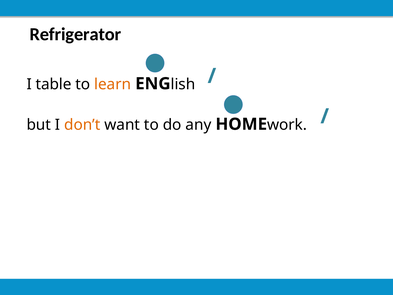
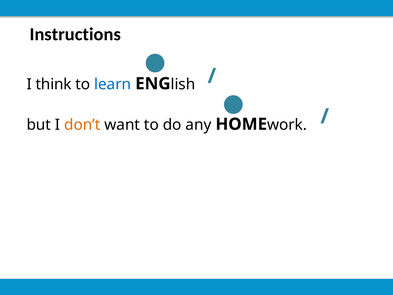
Refrigerator: Refrigerator -> Instructions (75, 34)
table: table -> think (54, 84)
learn colour: orange -> blue (113, 84)
